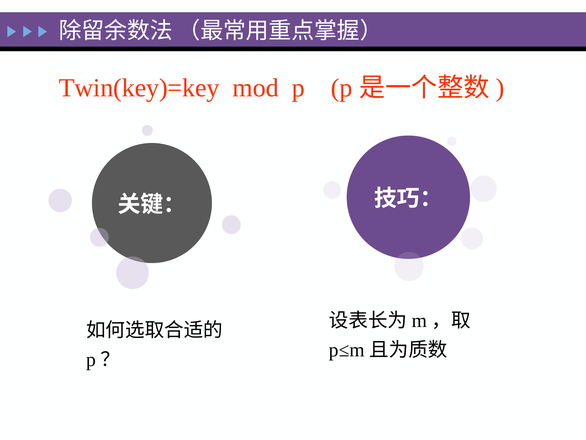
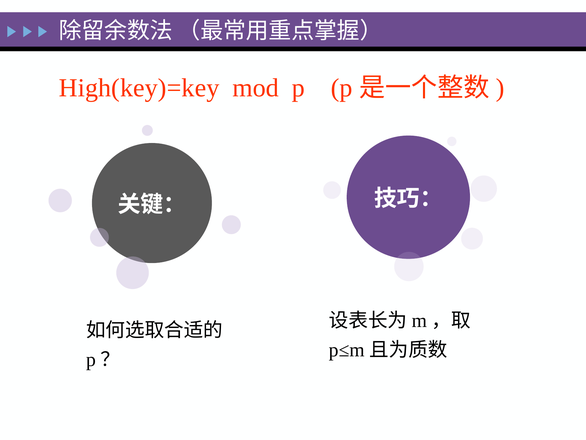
Twin(key)=key: Twin(key)=key -> High(key)=key (139, 88)
